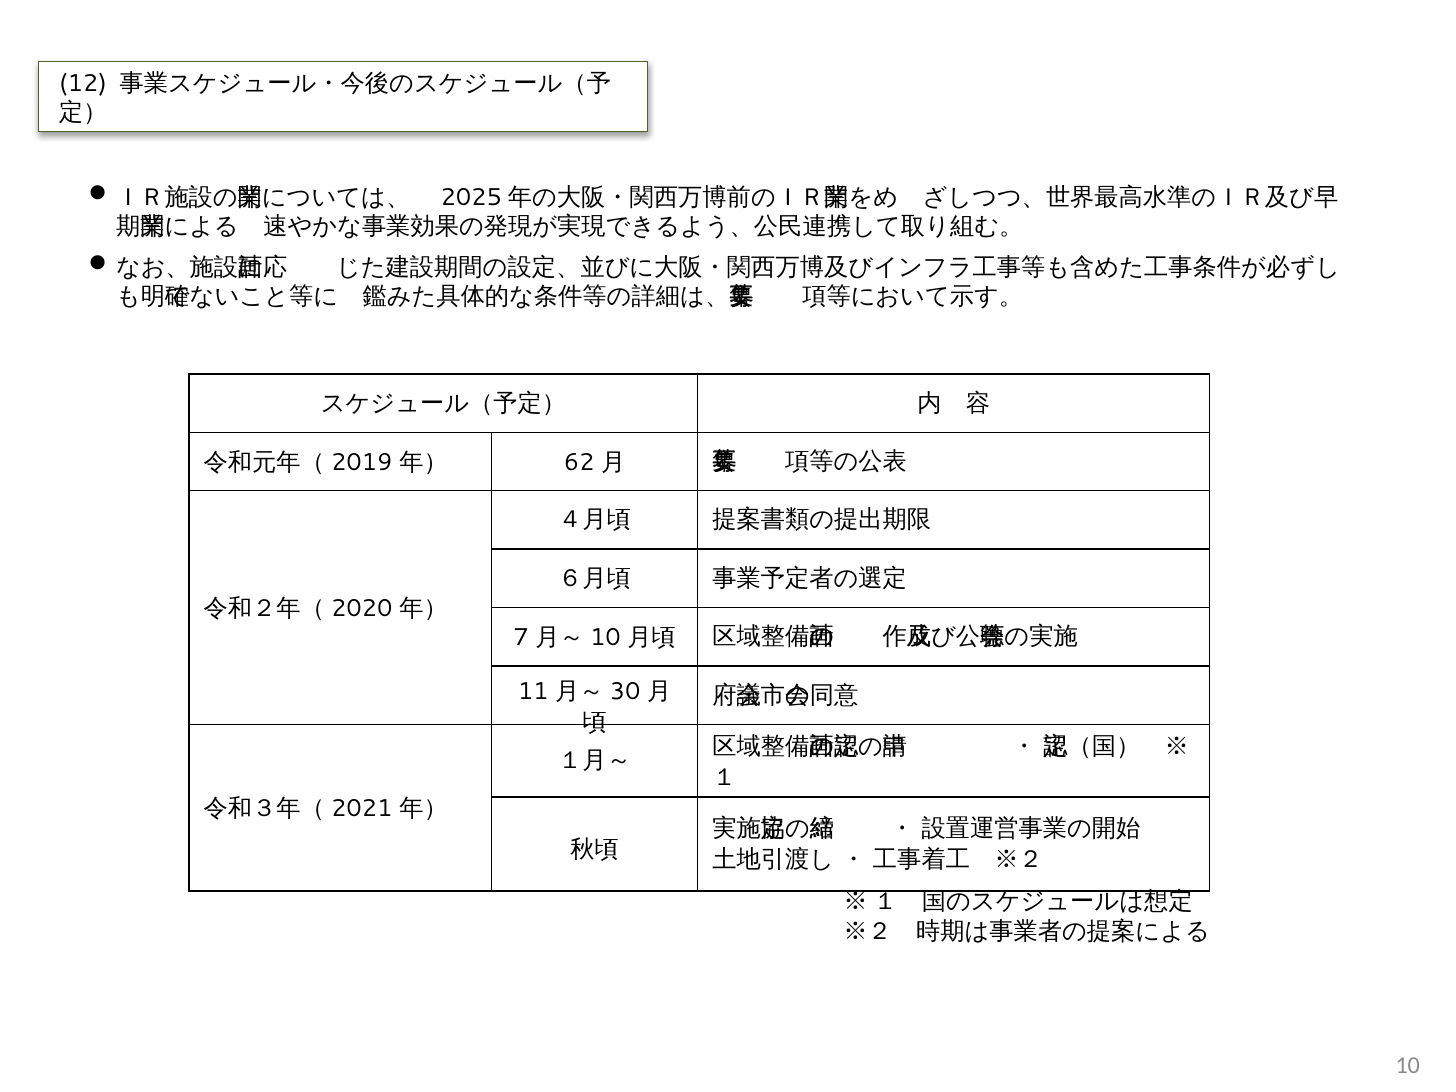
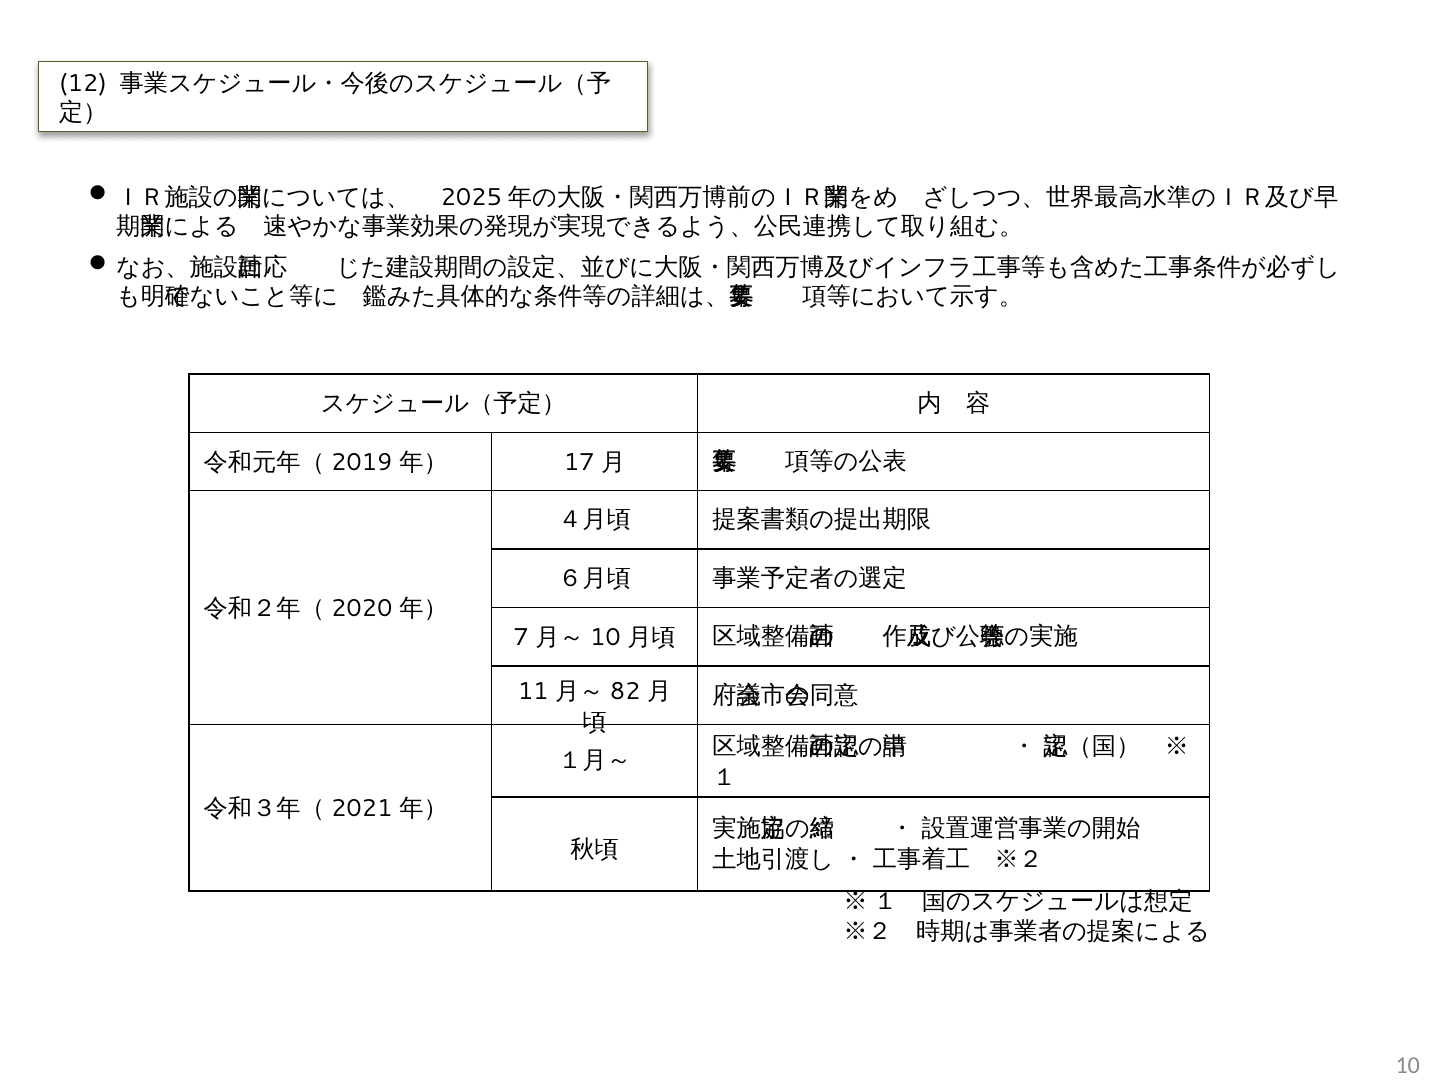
62: 62 -> 17 (579, 463)
30: 30 -> 82 (625, 692)
